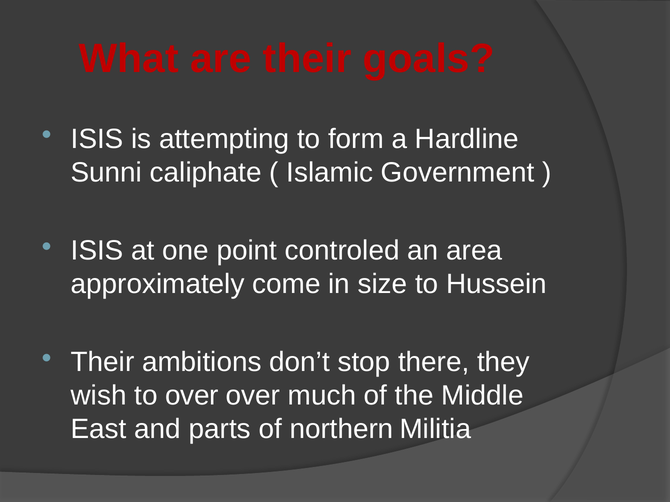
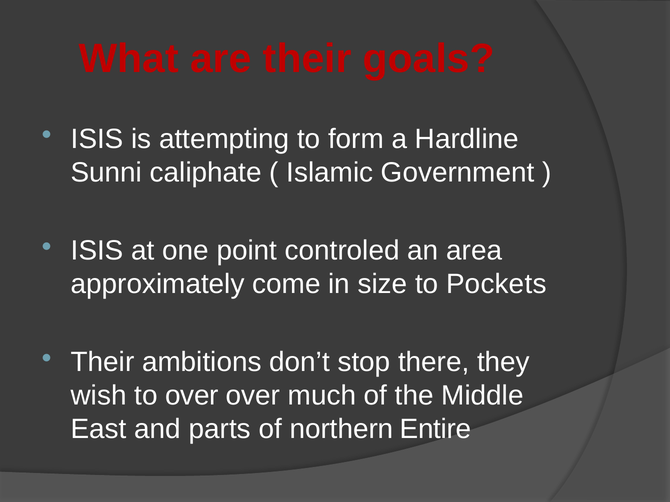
Hussein: Hussein -> Pockets (496, 284)
Militia: Militia -> Entire (435, 430)
